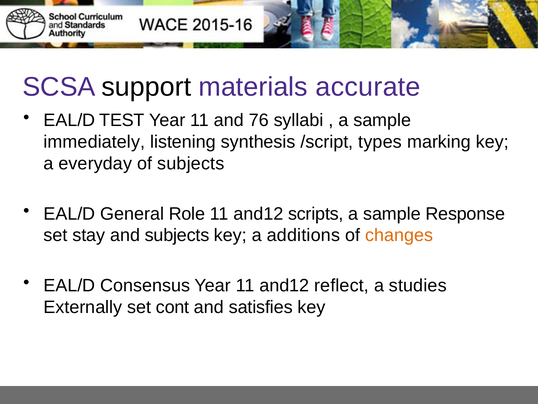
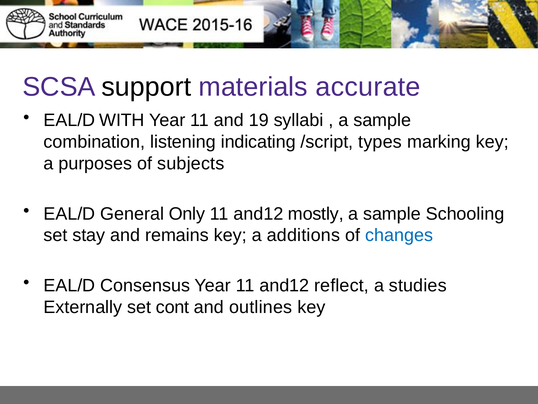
TEST: TEST -> WITH (122, 120)
76: 76 -> 19 (259, 120)
immediately: immediately -> combination (94, 142)
synthesis: synthesis -> indicating (258, 142)
everyday: everyday -> purposes (95, 163)
Role: Role -> Only (187, 213)
scripts: scripts -> mostly (316, 213)
Response: Response -> Schooling (465, 213)
and subjects: subjects -> remains (177, 235)
changes colour: orange -> blue (399, 235)
satisfies: satisfies -> outlines (261, 307)
